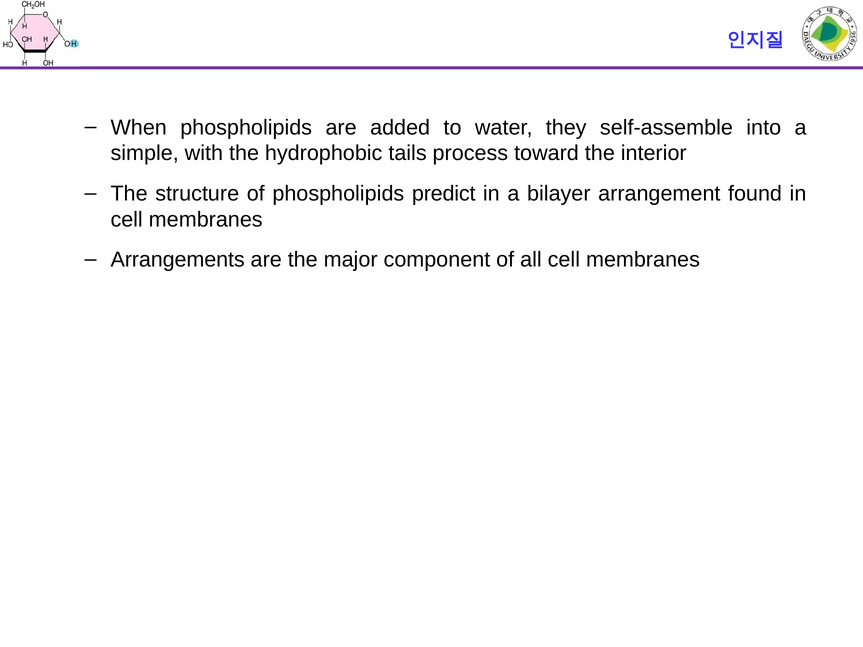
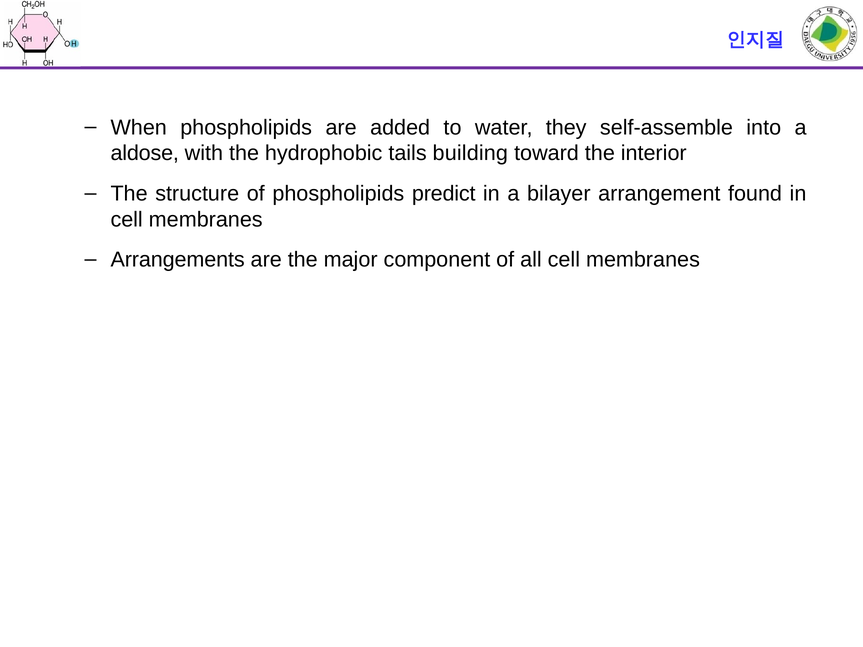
simple: simple -> aldose (145, 153)
process: process -> building (470, 153)
